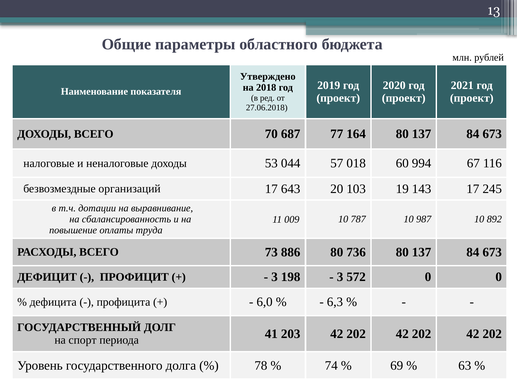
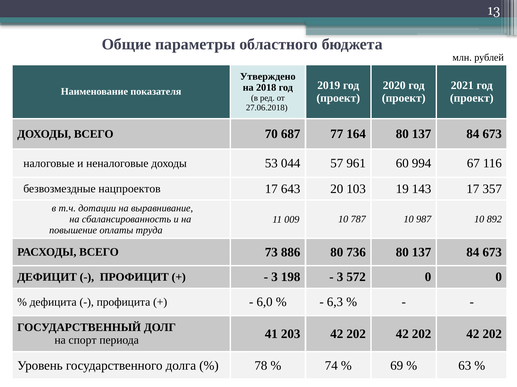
018: 018 -> 961 (356, 164)
организаций: организаций -> нацпроектов (130, 189)
245: 245 -> 357 (492, 189)
